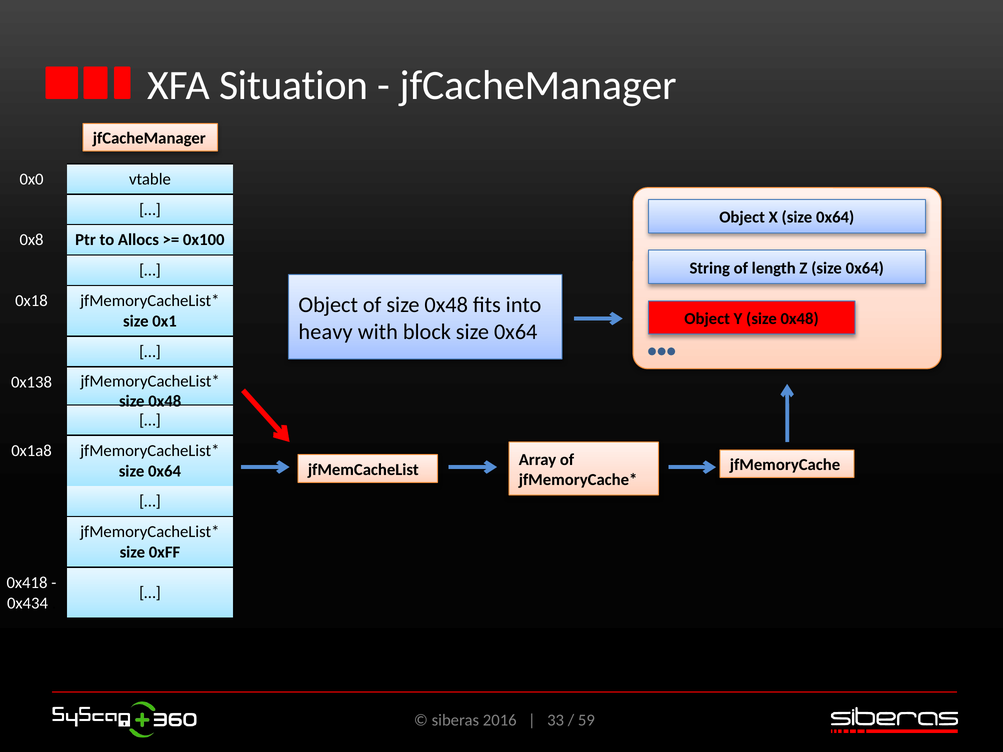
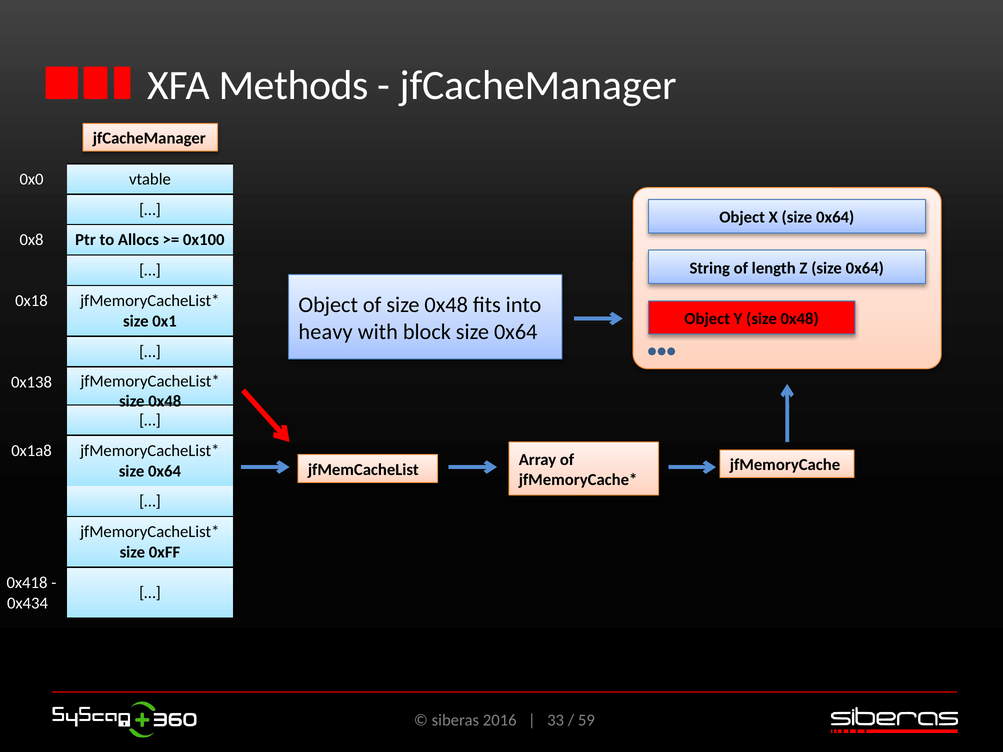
Situation: Situation -> Methods (294, 86)
